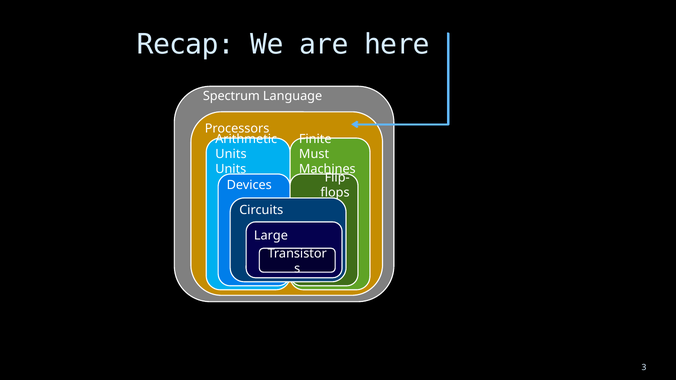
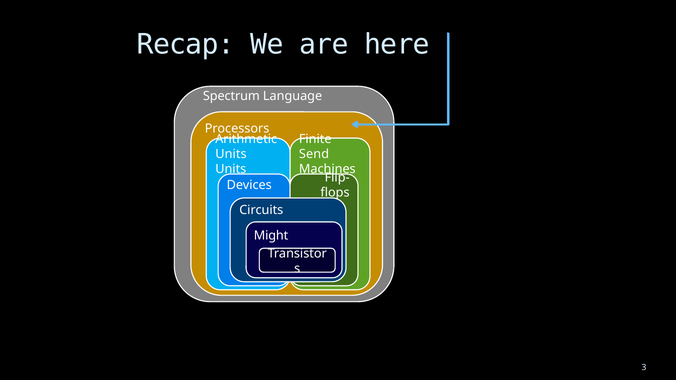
Must: Must -> Send (314, 154)
Large: Large -> Might (271, 236)
